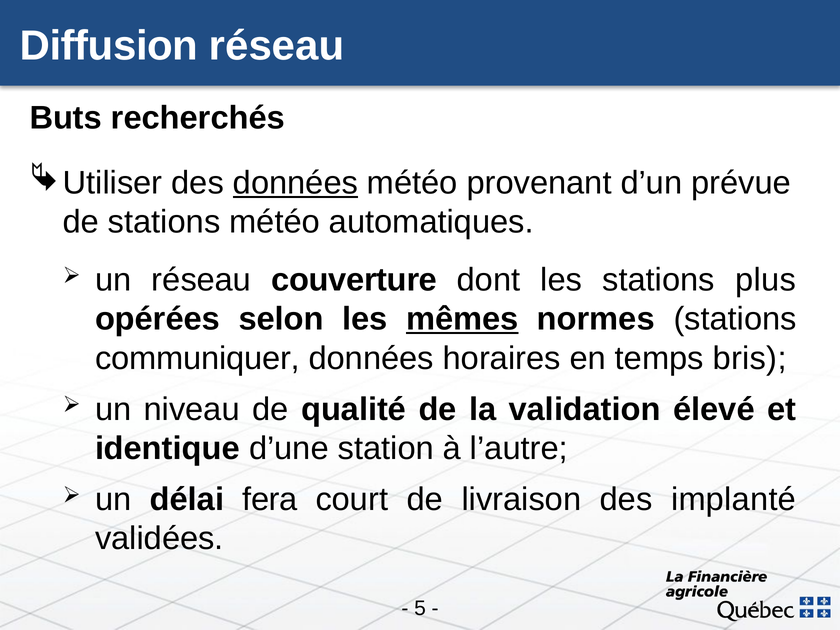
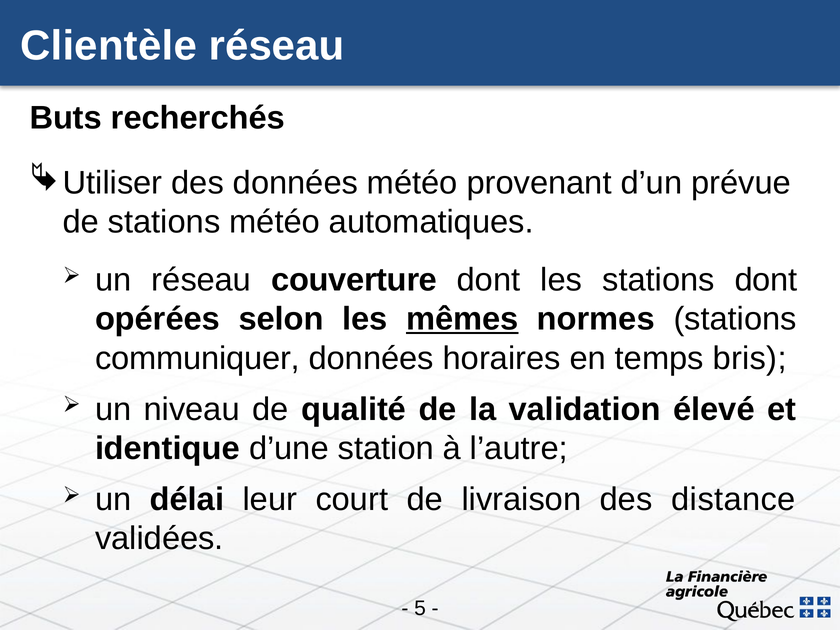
Diffusion: Diffusion -> Clientèle (109, 46)
données underline: present -> none (295, 183)
stations plus: plus -> dont (766, 280)
fera: fera -> leur (270, 499)
implanté: implanté -> distance (733, 499)
